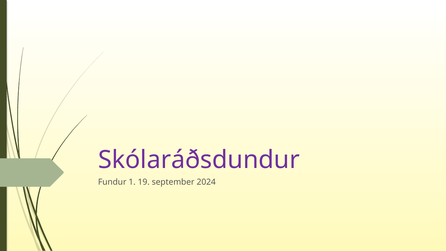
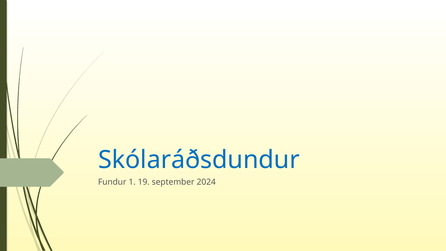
Skólaráðsdundur colour: purple -> blue (199, 160)
